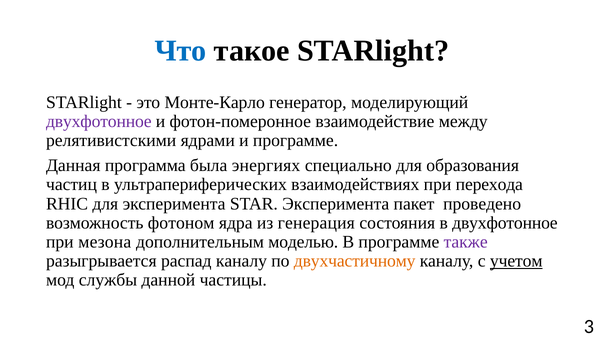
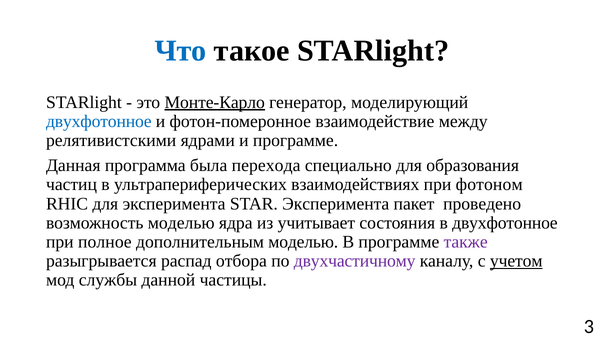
Монте-Карло underline: none -> present (215, 102)
двухфотонное colour: purple -> blue (99, 121)
энергиях: энергиях -> перехода (266, 166)
перехода: перехода -> фотоном (489, 185)
возможность фотоном: фотоном -> моделью (181, 223)
генерация: генерация -> учитывает (316, 223)
мезона: мезона -> полное (105, 242)
распад каналу: каналу -> отбора (241, 261)
двухчастичному colour: orange -> purple (355, 261)
